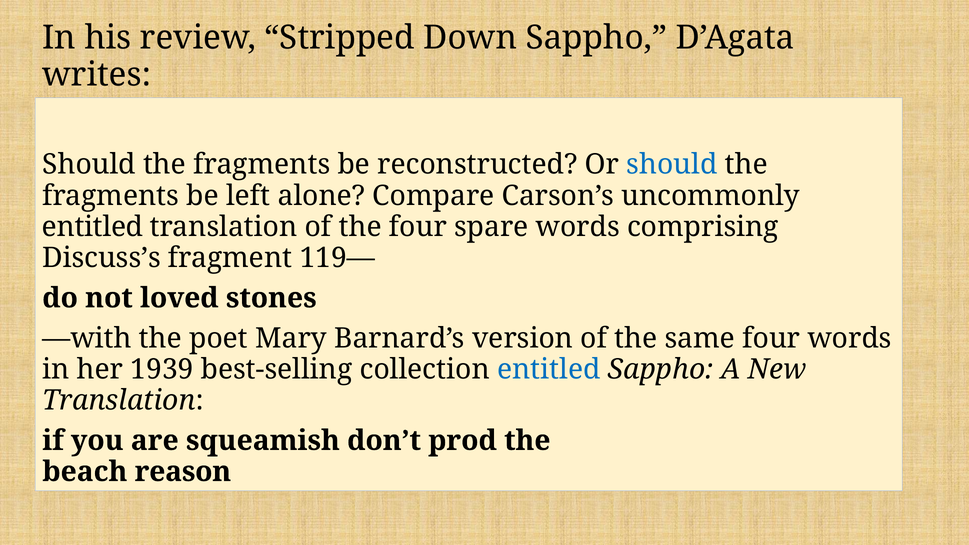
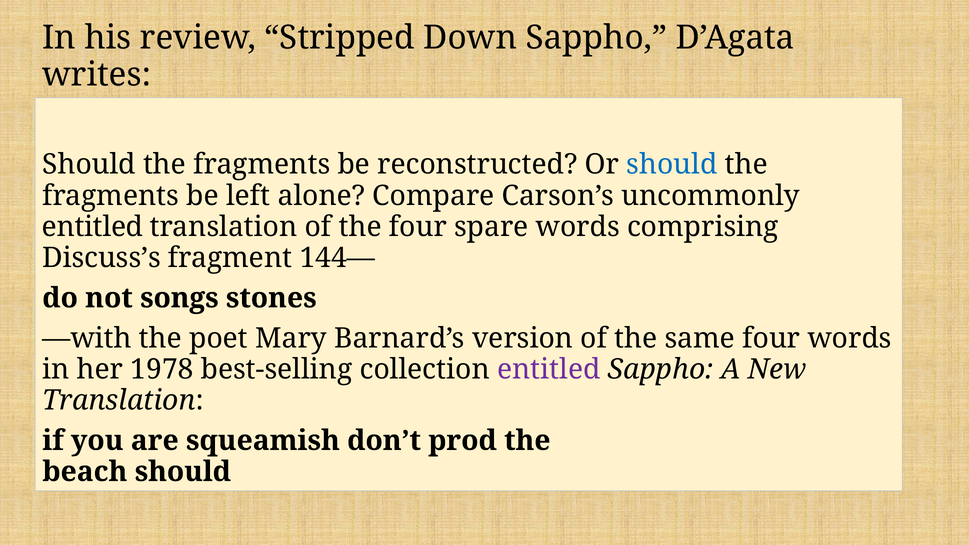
119—: 119— -> 144— (337, 258)
loved: loved -> songs (179, 298)
1939: 1939 -> 1978 (162, 369)
entitled colour: blue -> purple (549, 369)
beach reason: reason -> should (183, 472)
